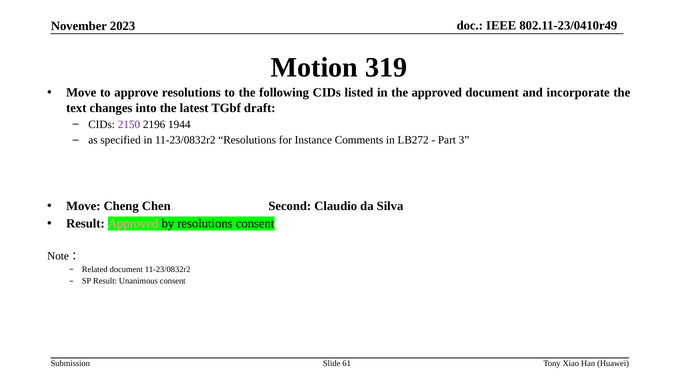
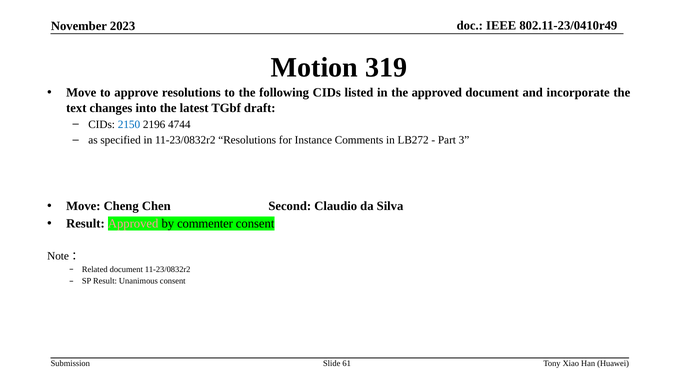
2150 colour: purple -> blue (129, 124)
1944: 1944 -> 4744 (179, 124)
by resolutions: resolutions -> commenter (205, 224)
